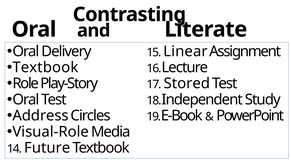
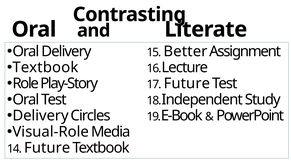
Linear: Linear -> Better (186, 51)
17 Stored: Stored -> Future (187, 83)
Address: Address -> Delivery (41, 115)
